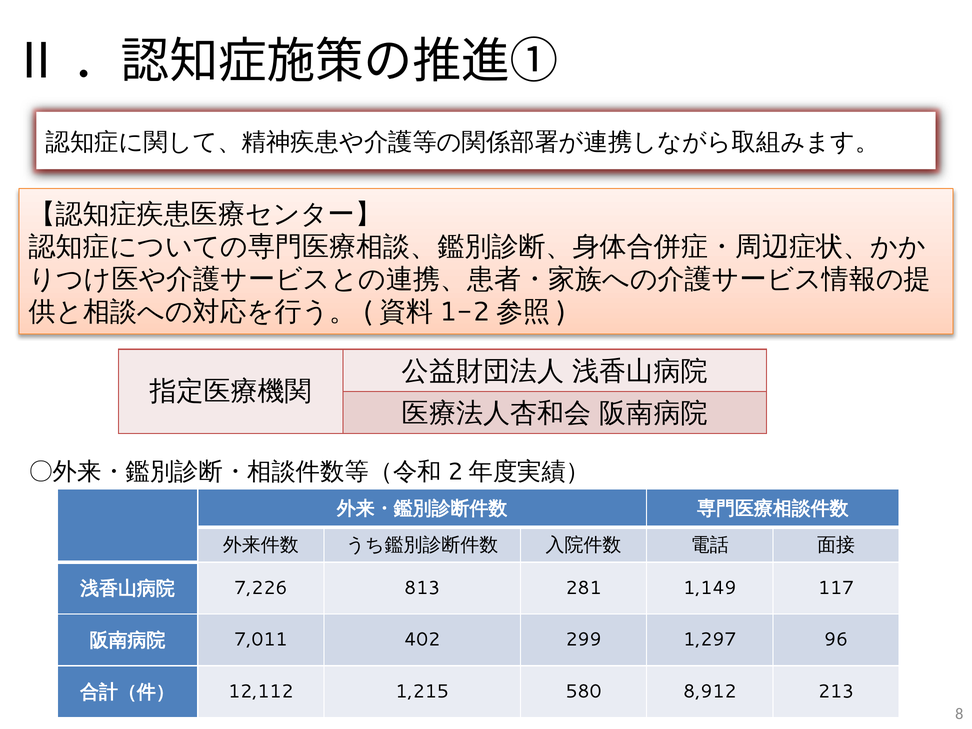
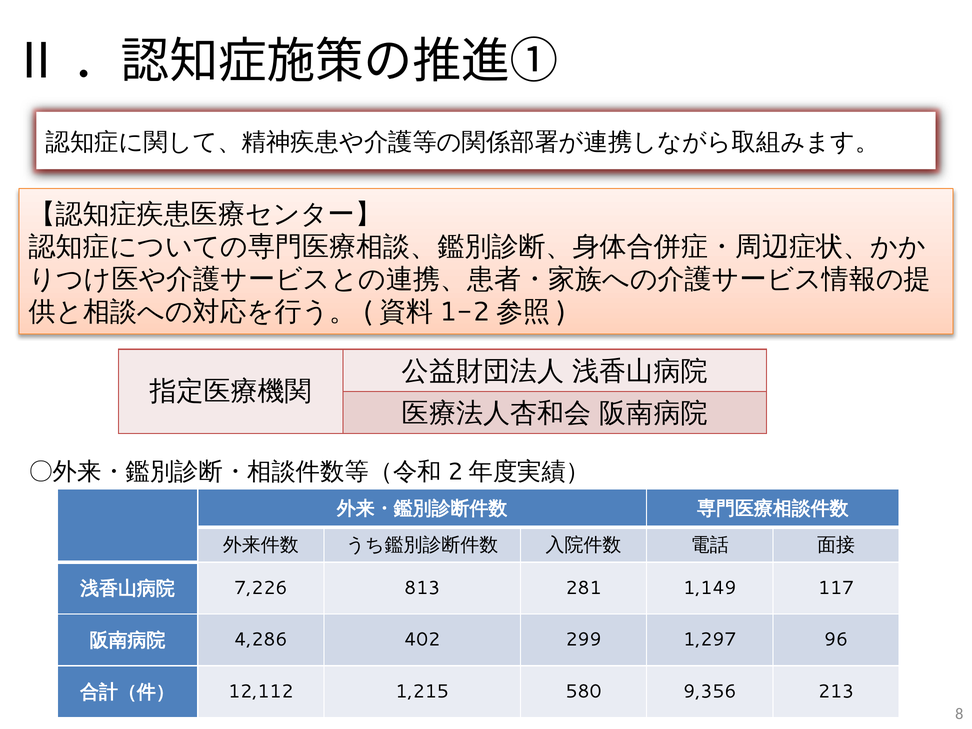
7,011: 7,011 -> 4,286 (261, 640)
8,912: 8,912 -> 9,356 (710, 691)
